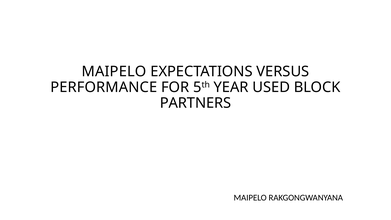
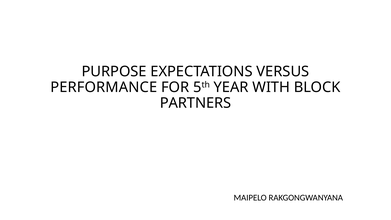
MAIPELO: MAIPELO -> PURPOSE (114, 71)
USED: USED -> WITH (271, 87)
